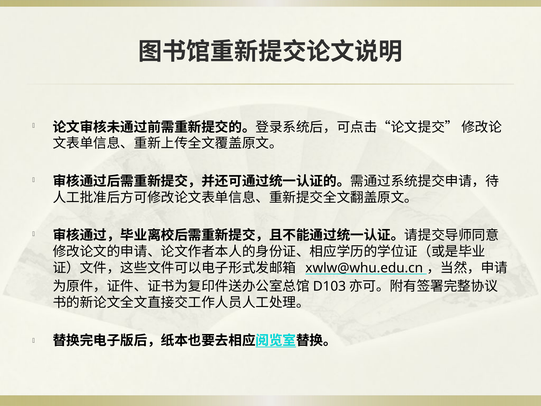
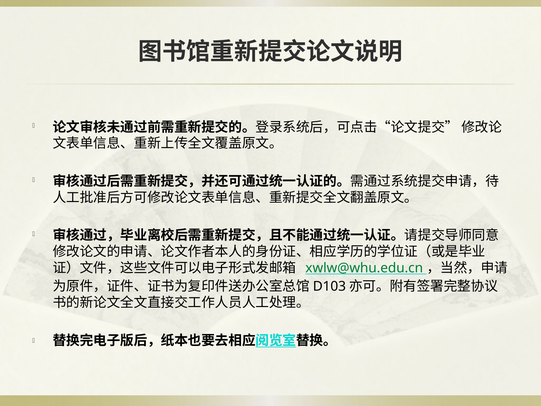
xwlw@whu.edu.cn colour: black -> green (364, 268)
